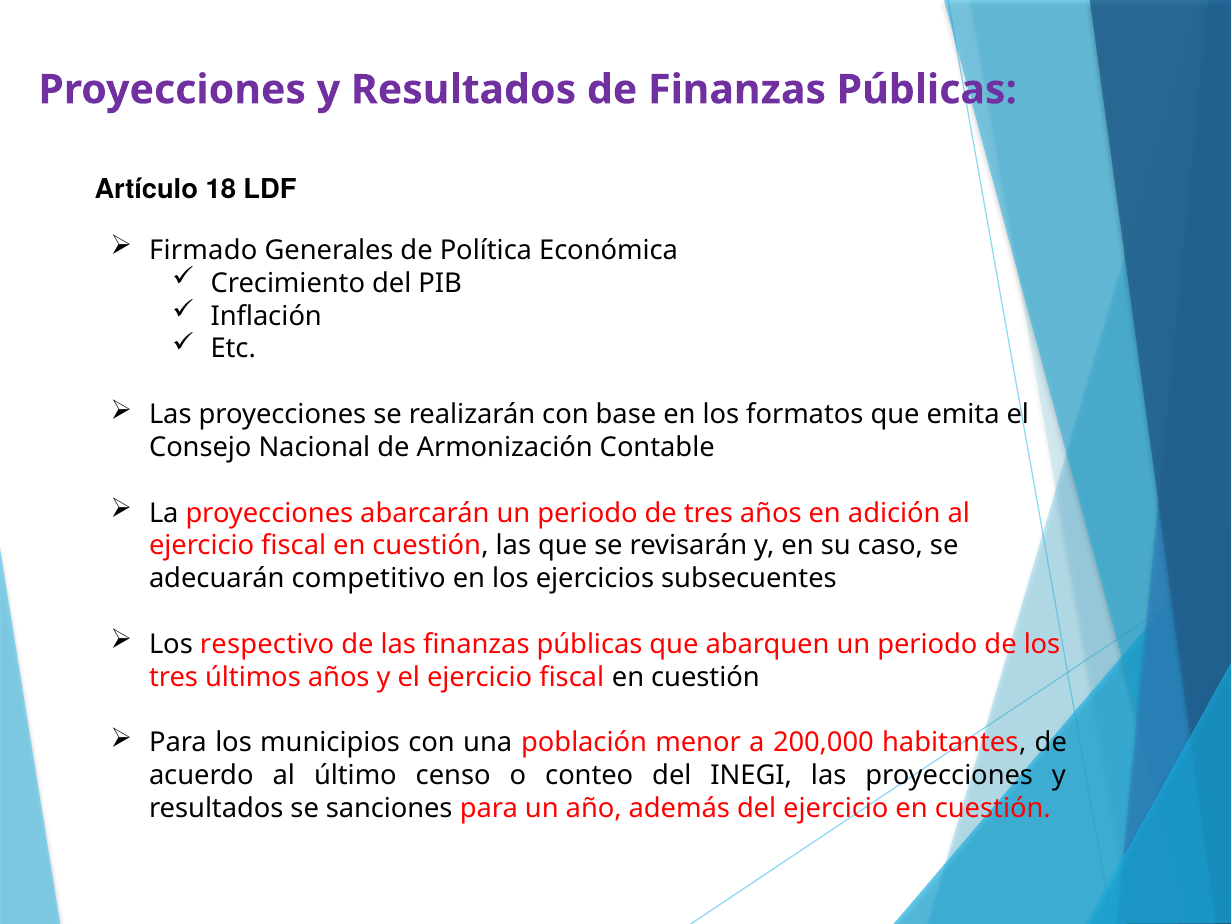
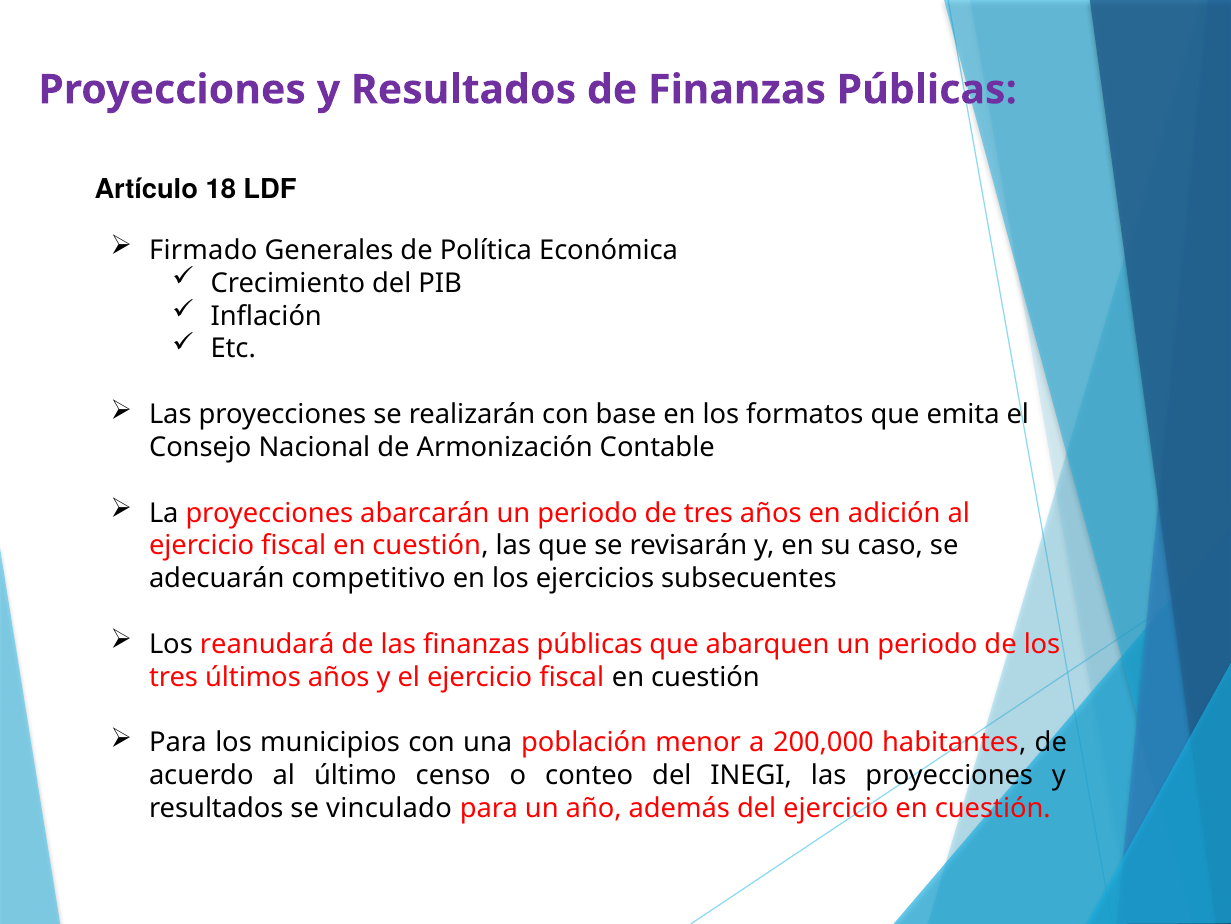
respectivo: respectivo -> reanudará (267, 644)
sanciones: sanciones -> vinculado (389, 808)
